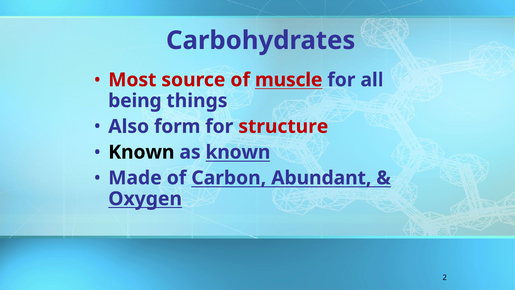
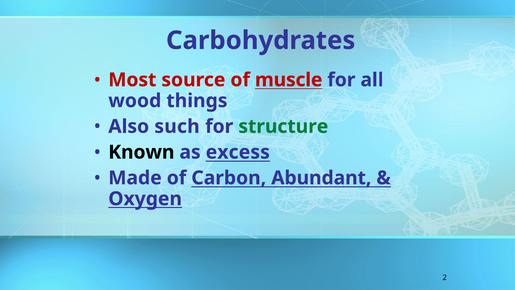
being: being -> wood (135, 101)
form: form -> such (177, 126)
structure colour: red -> green (283, 126)
as known: known -> excess (238, 152)
